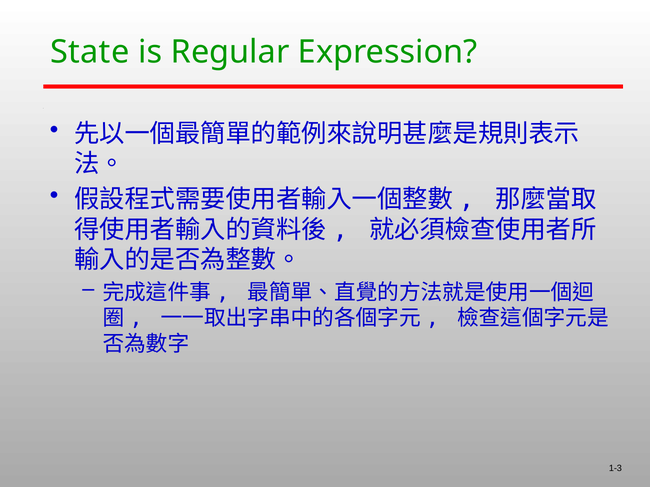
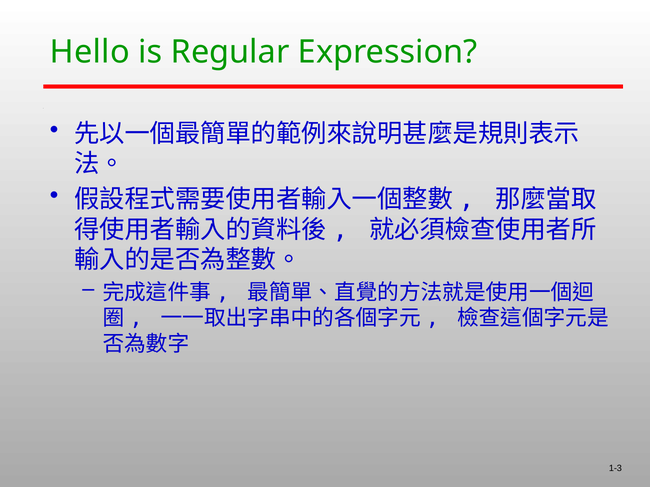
State: State -> Hello (90, 52)
